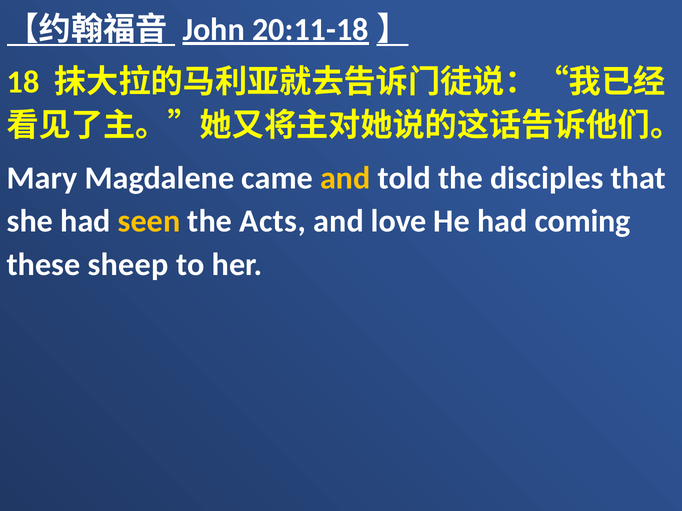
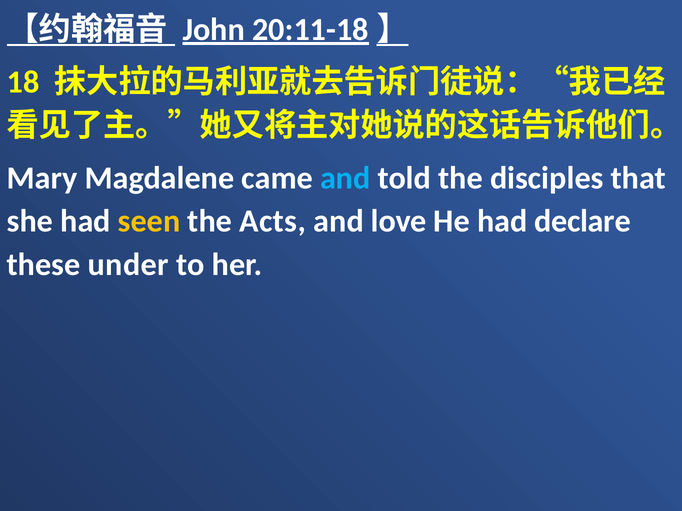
and colour: yellow -> light blue (345, 178)
coming: coming -> declare (583, 222)
sheep: sheep -> under (128, 265)
